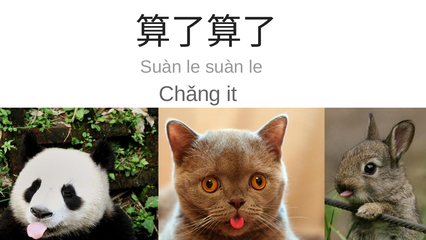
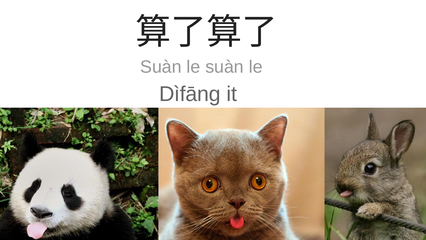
Chǎng: Chǎng -> Dìfāng (190, 94)
